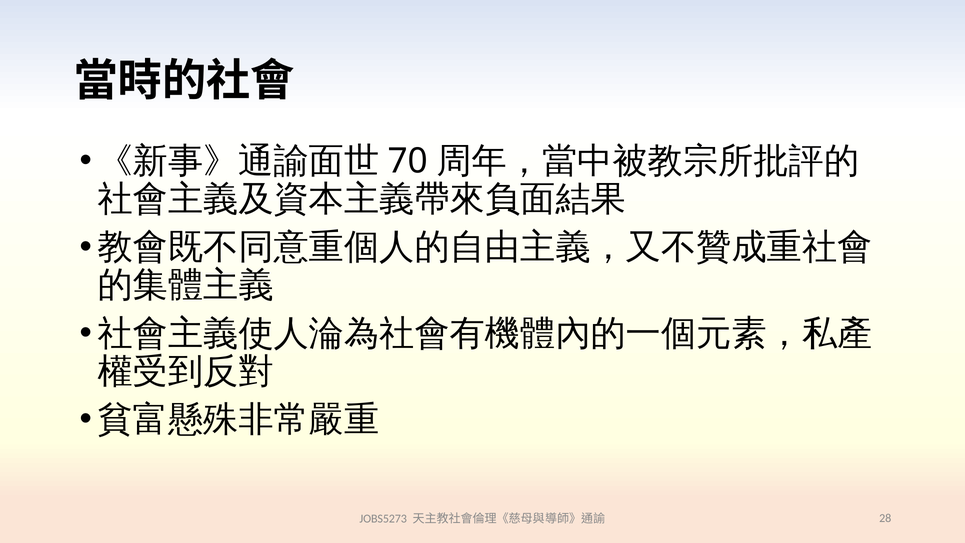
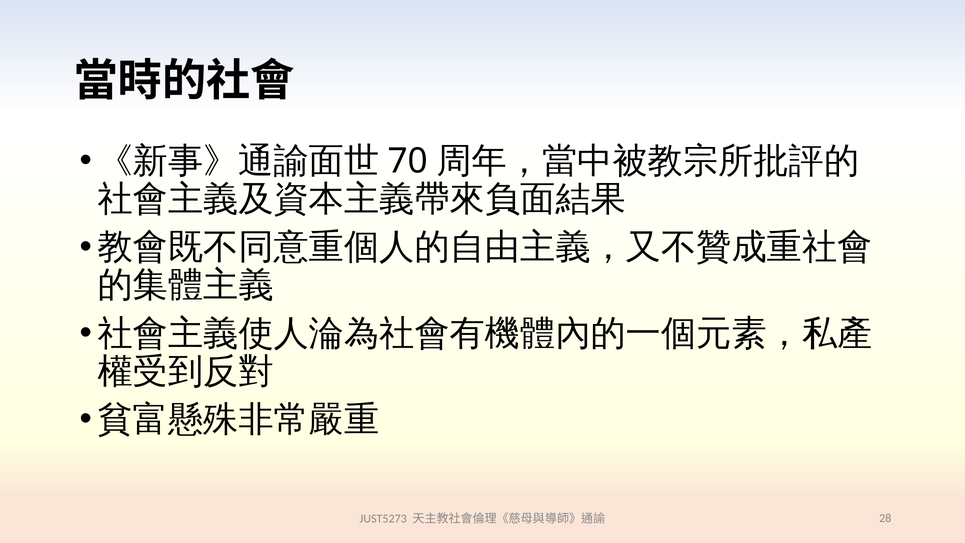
JOBS5273: JOBS5273 -> JUST5273 (383, 518)
